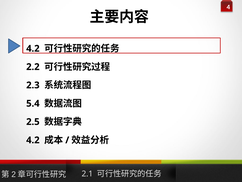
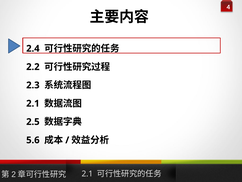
4.2: 4.2 -> 2.4 (33, 48)
5.4: 5.4 -> 2.1 (33, 103)
4.2: 4.2 -> 5.6 (33, 140)
